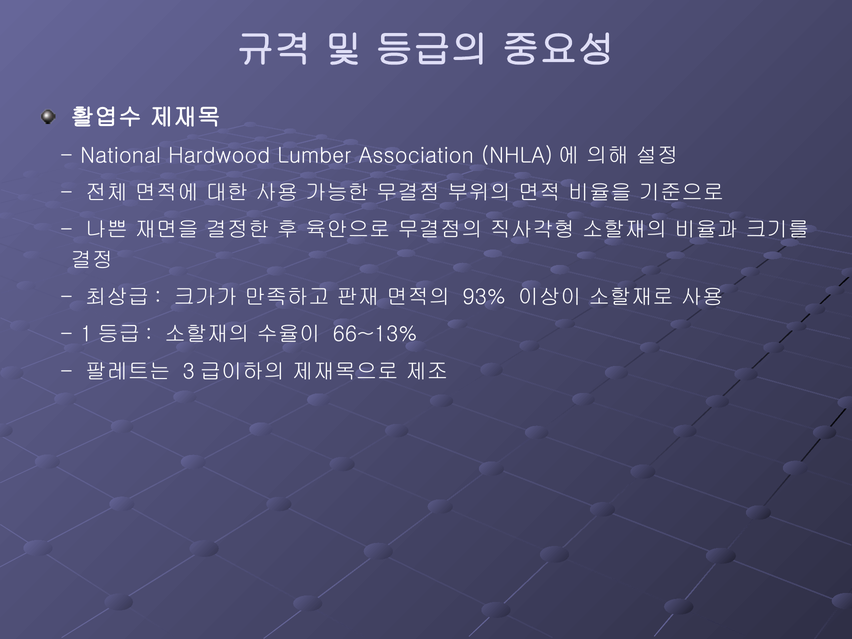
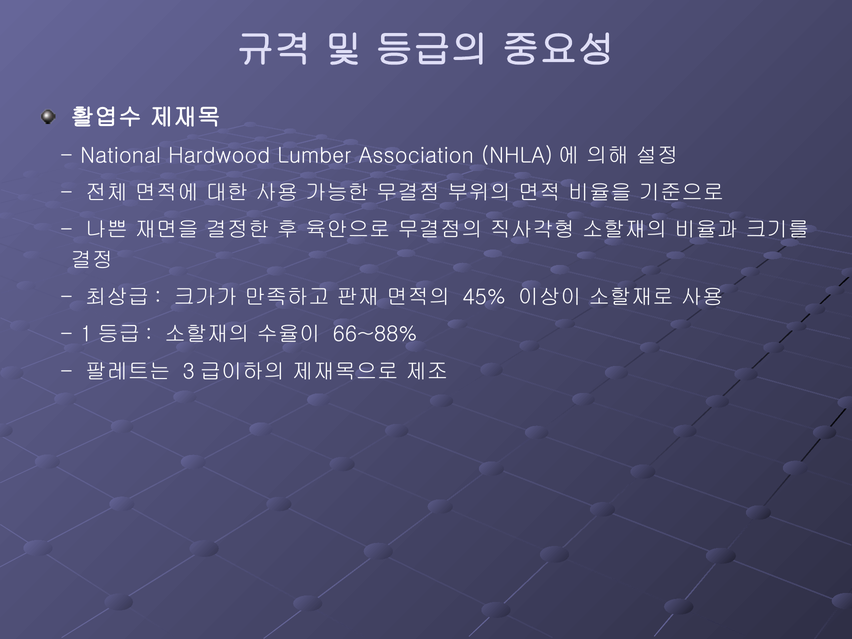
93%: 93% -> 45% (484, 297)
66~13%: 66~13% -> 66~88% (375, 334)
